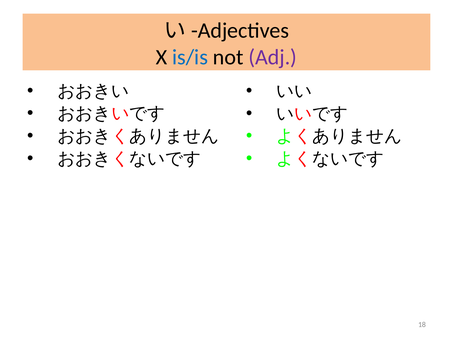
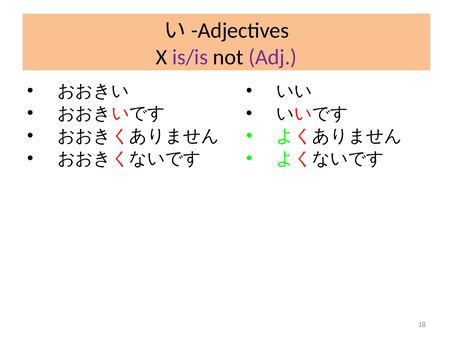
is/is colour: blue -> purple (190, 57)
